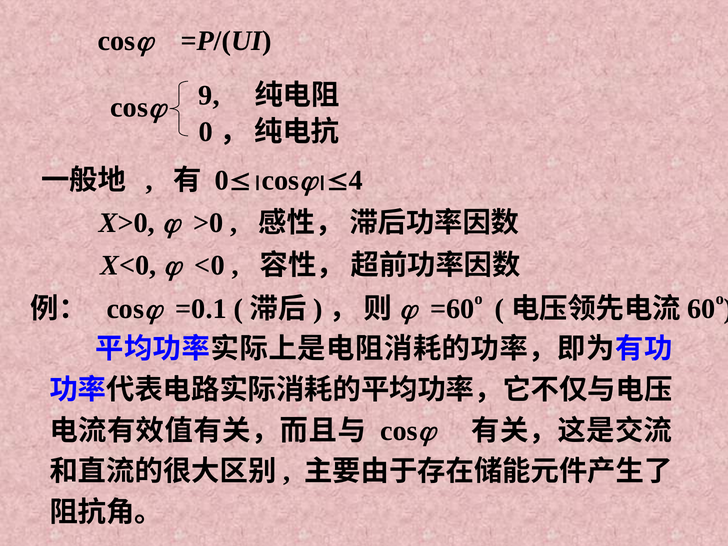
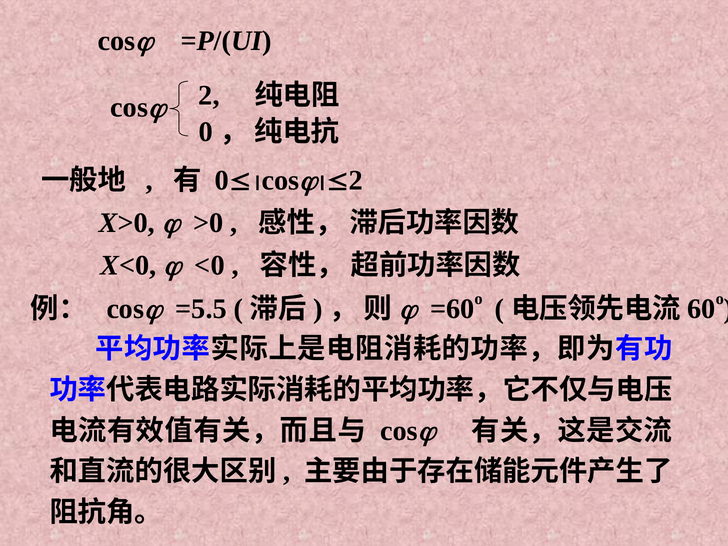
9: 9 -> 2 (209, 95)
4: 4 -> 2 (356, 180)
=0.1: =0.1 -> =5.5 (201, 309)
